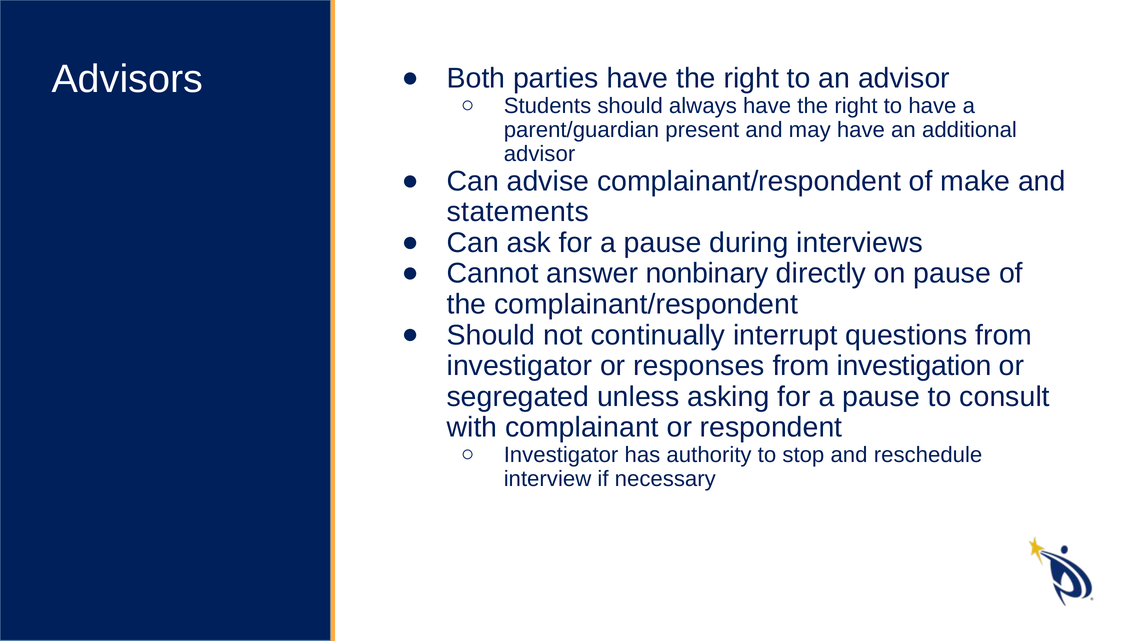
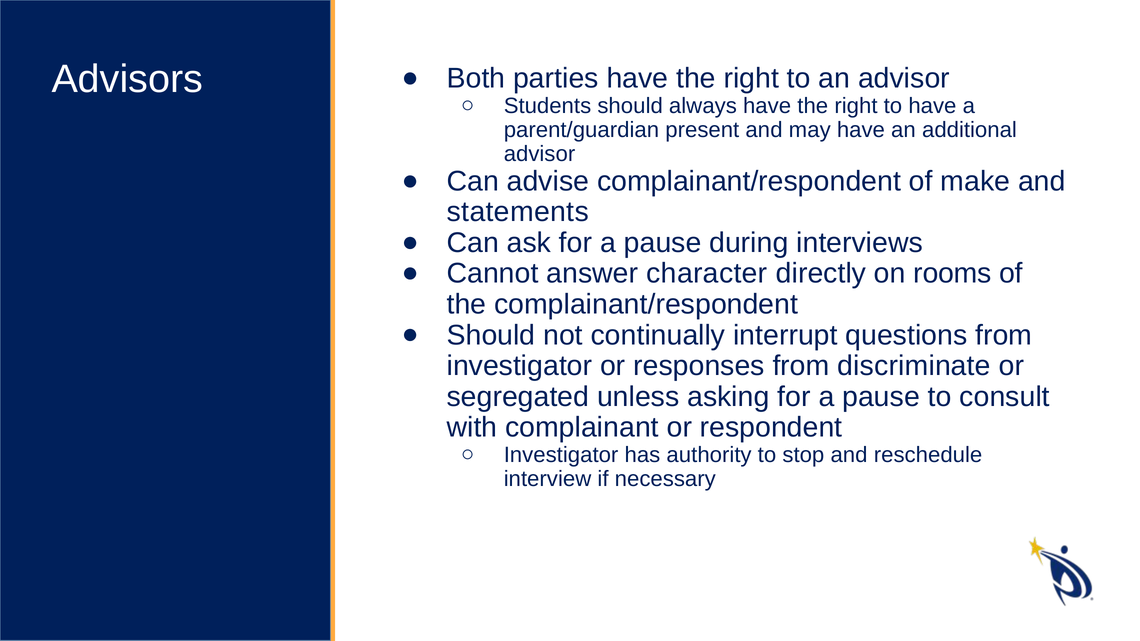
nonbinary: nonbinary -> character (707, 274)
on pause: pause -> rooms (952, 274)
investigation: investigation -> discriminate (914, 366)
